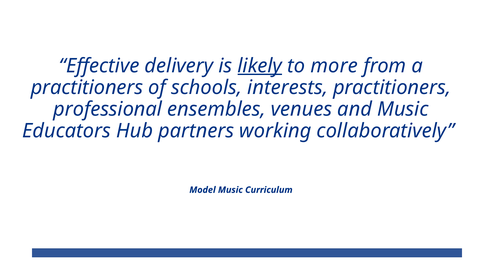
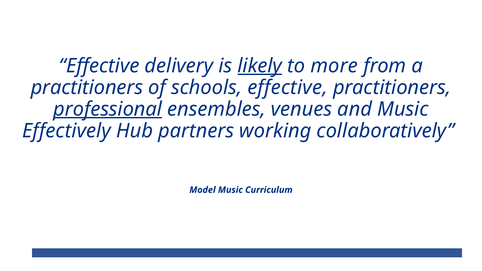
schools interests: interests -> effective (287, 88)
professional underline: none -> present (108, 109)
Educators: Educators -> Effectively (67, 131)
